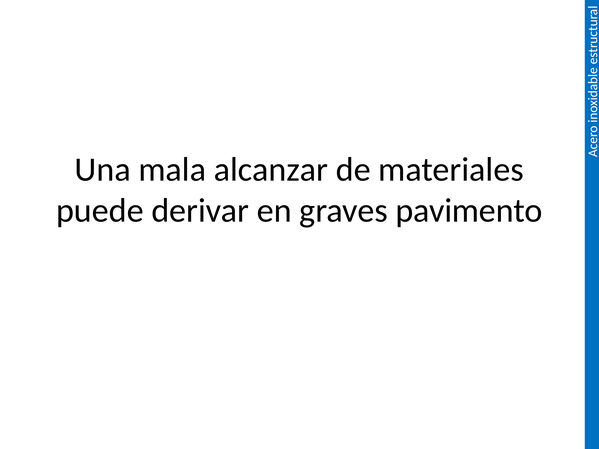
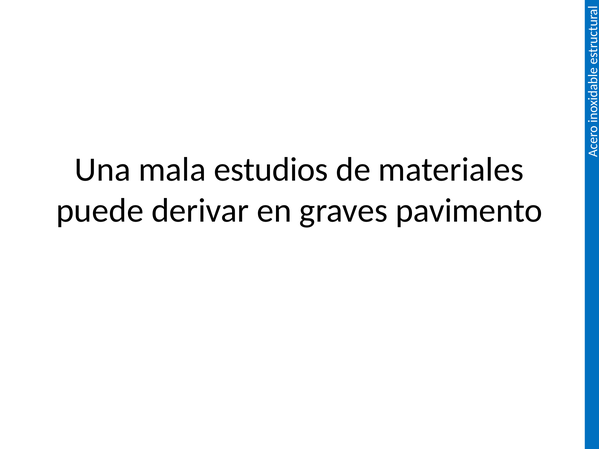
alcanzar: alcanzar -> estudios (271, 170)
